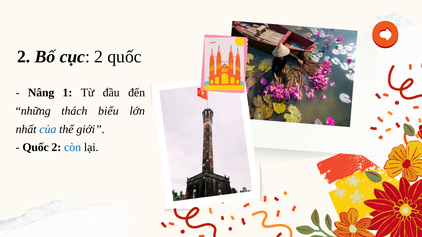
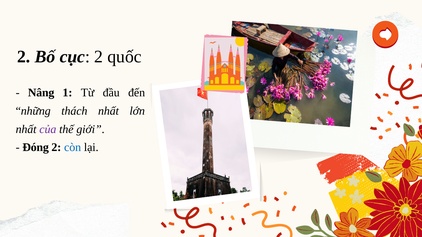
thách biểu: biểu -> nhất (108, 111)
của colour: blue -> purple (48, 129)
Quốc: Quốc -> Đóng (36, 148)
